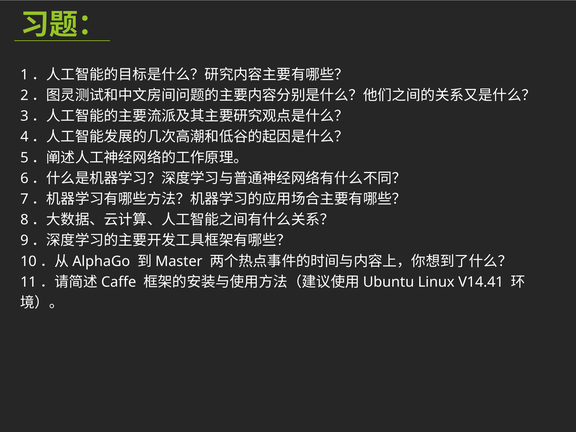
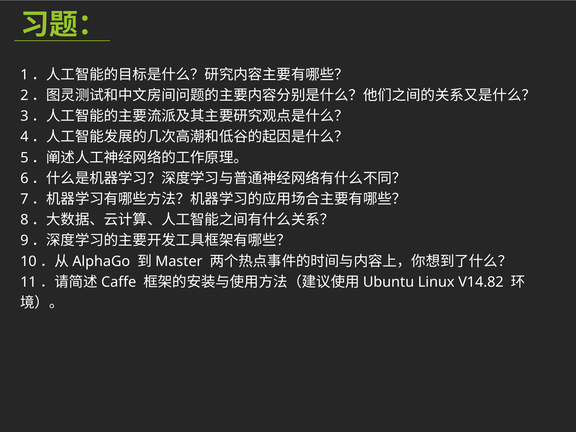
V14.41: V14.41 -> V14.82 (481, 282)
